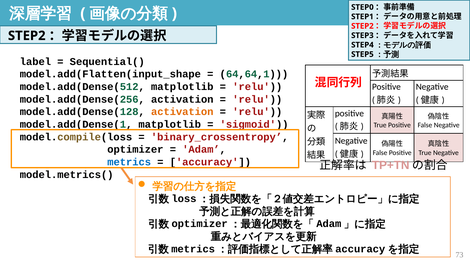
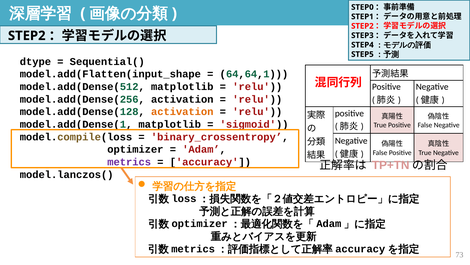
label: label -> dtype (35, 61)
metrics colour: blue -> purple (129, 162)
model.metrics(: model.metrics( -> model.lanczos( (67, 174)
